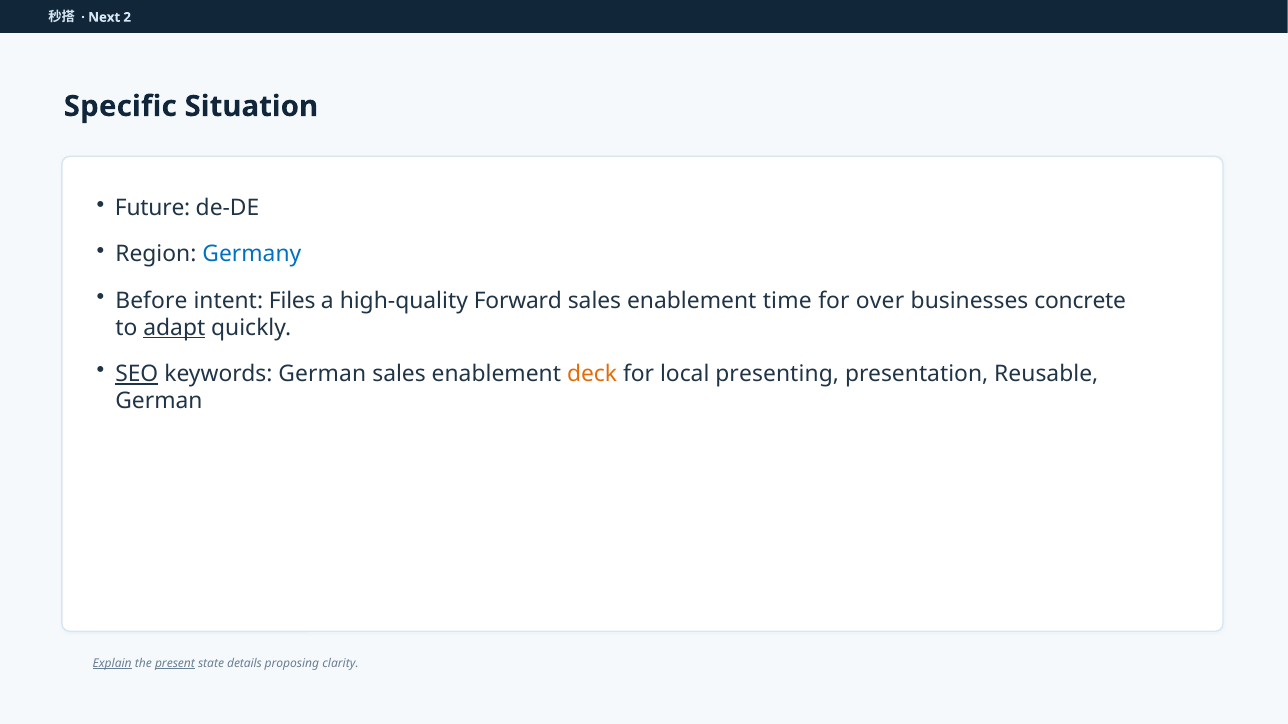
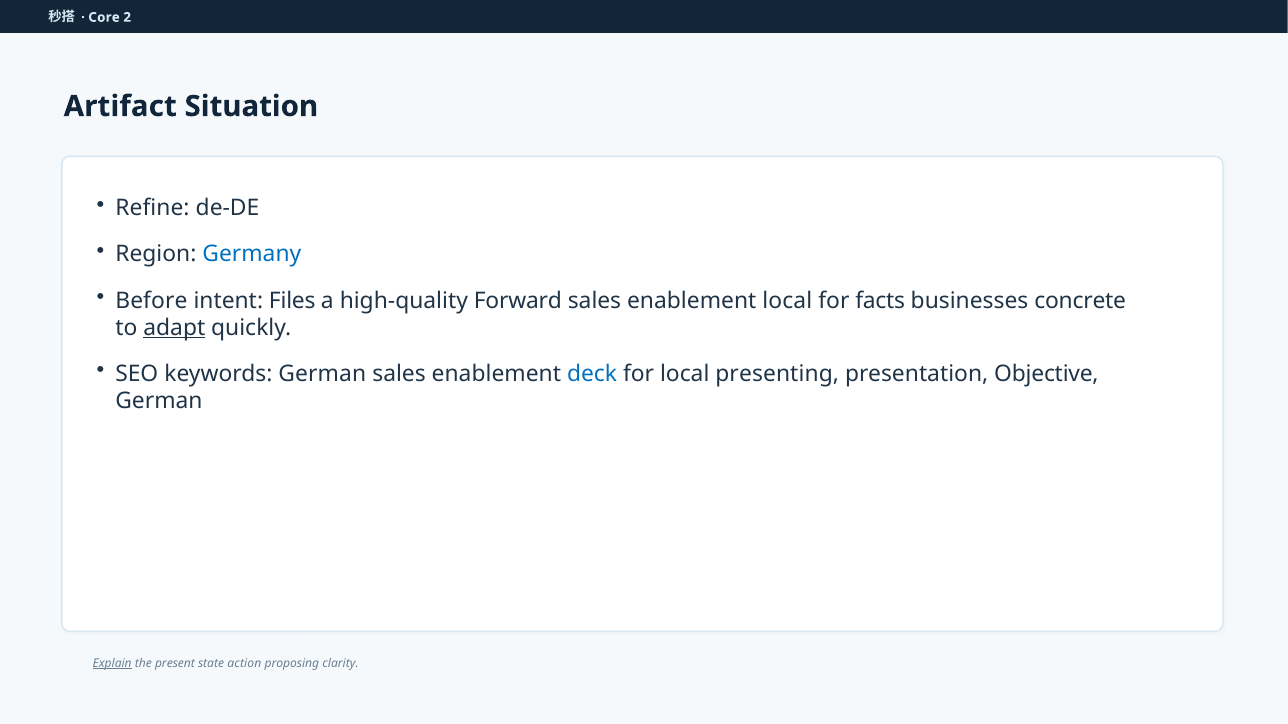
Next: Next -> Core (104, 17)
Specific: Specific -> Artifact (120, 106)
Future: Future -> Refine (152, 208)
enablement time: time -> local (787, 301)
over: over -> facts (880, 301)
SEO underline: present -> none (137, 374)
deck colour: orange -> blue (592, 374)
Reusable: Reusable -> Objective (1046, 374)
present underline: present -> none (175, 663)
details: details -> action (244, 663)
